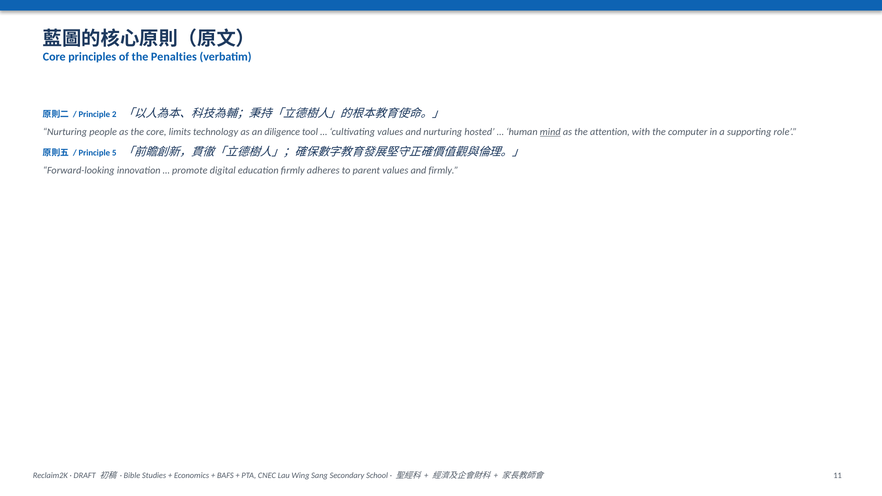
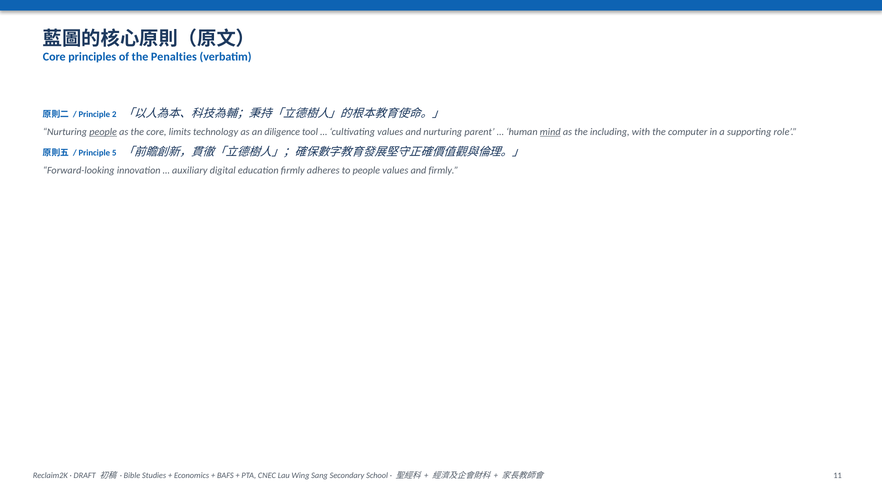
people underline: none -> present (103, 132)
hosted: hosted -> parent (480, 132)
attention: attention -> including (610, 132)
promote: promote -> auxiliary (190, 171)
to parent: parent -> people (366, 171)
